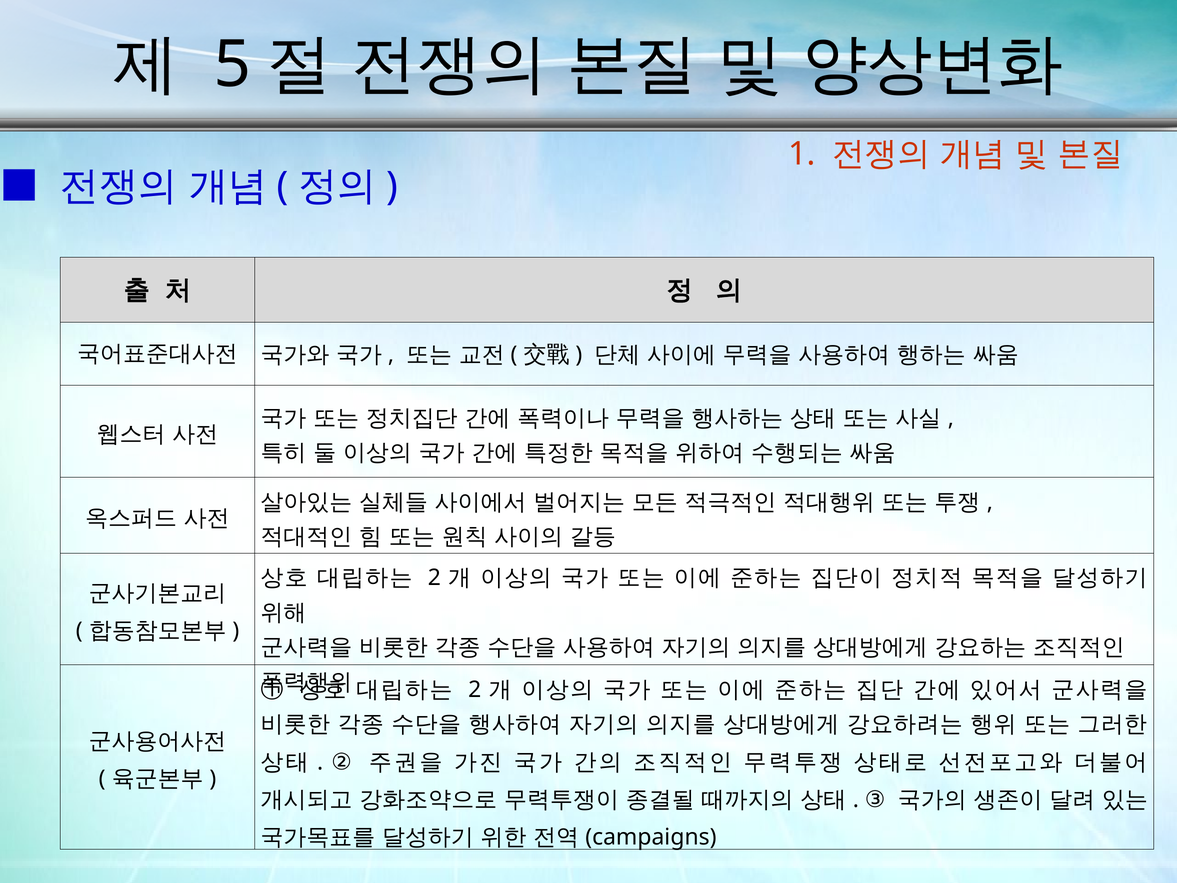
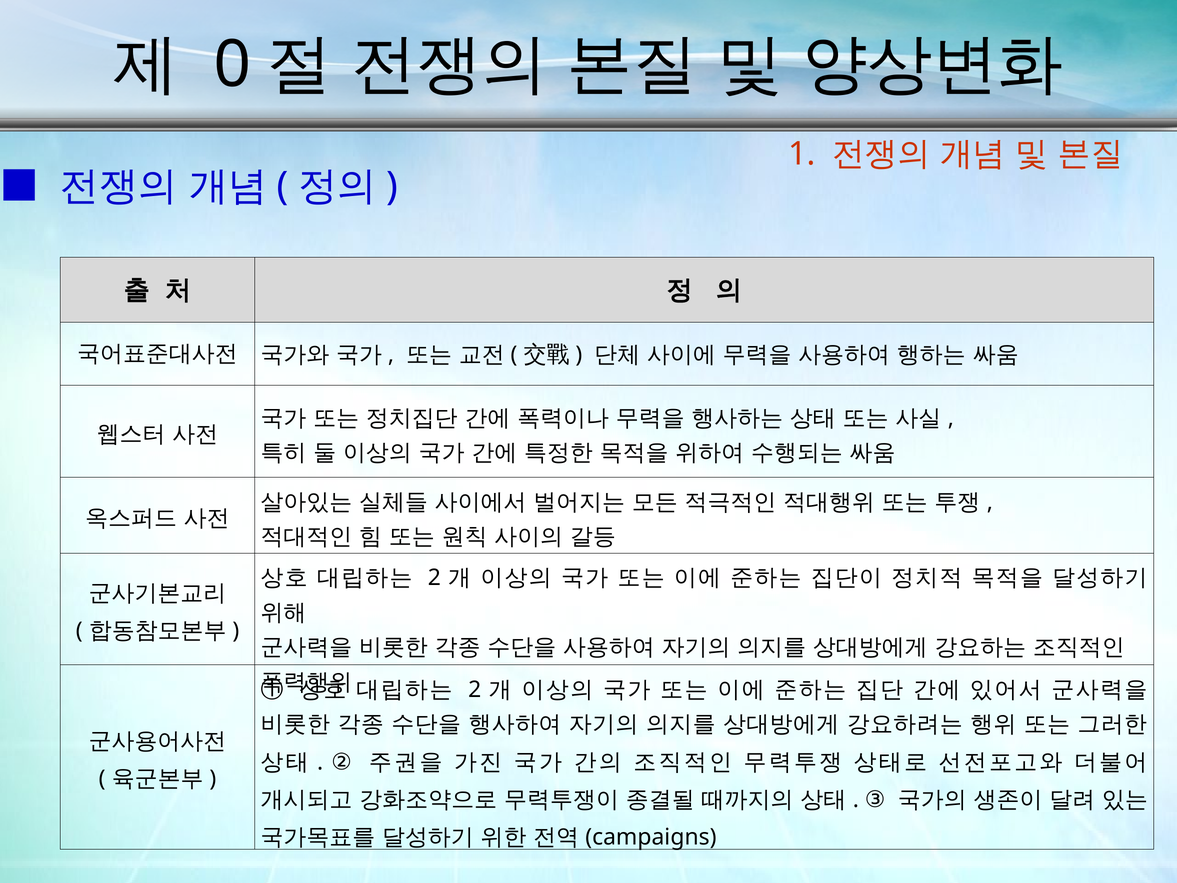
5: 5 -> 0 (233, 65)
